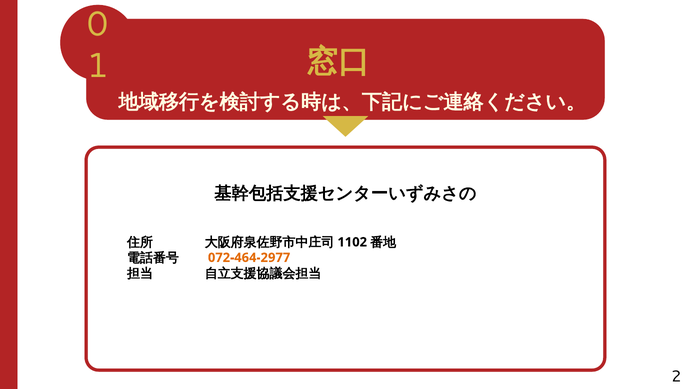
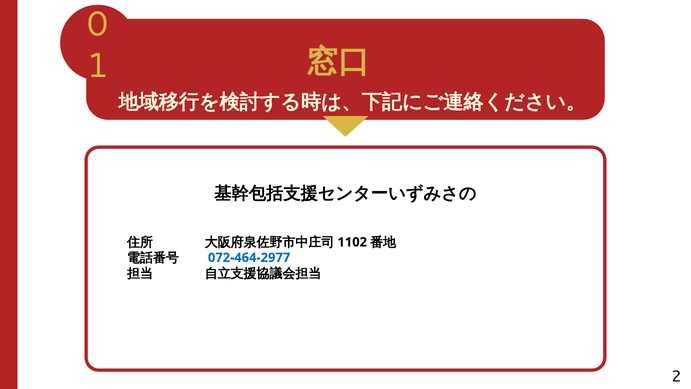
072-464-2977 colour: orange -> blue (249, 257)
